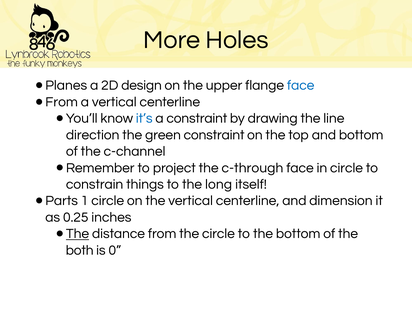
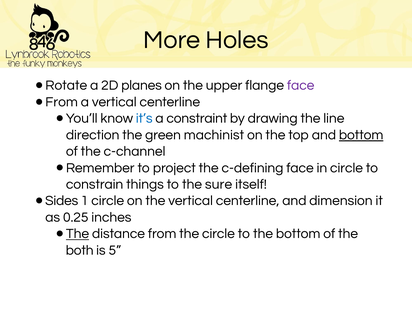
Planes: Planes -> Rotate (66, 85)
design: design -> planes (142, 85)
face colour: blue -> purple (301, 85)
green constraint: constraint -> machinist (214, 135)
bottom underline: none -> present (361, 135)
c-through: c-through -> c-defining (252, 168)
long: long -> sure (219, 184)
Parts: Parts -> Sides (62, 201)
0: 0 -> 5 (115, 250)
